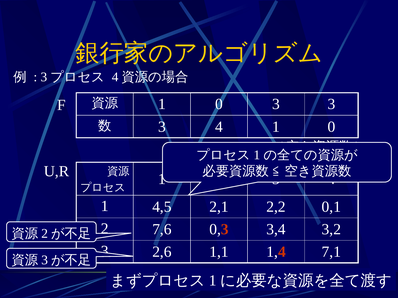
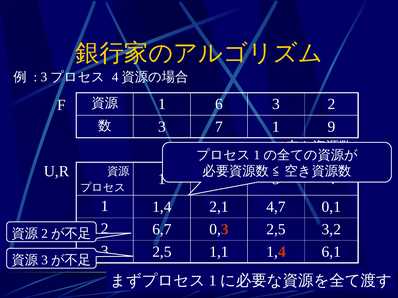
0: 0 -> 6 (219, 104)
3 3: 3 -> 2 (331, 104)
4: 4 -> 7 (219, 127)
0: 0 -> 9 (331, 127)
1 4,5: 4,5 -> 1,4 (162, 207)
2,2: 2,2 -> 4,7 (276, 207)
7,6: 7,6 -> 6,7 (162, 230)
0,3 3,4: 3,4 -> 2,5 (276, 230)
2,6: 2,6 -> 2,5 (162, 252)
7,1: 7,1 -> 6,1 (331, 252)
